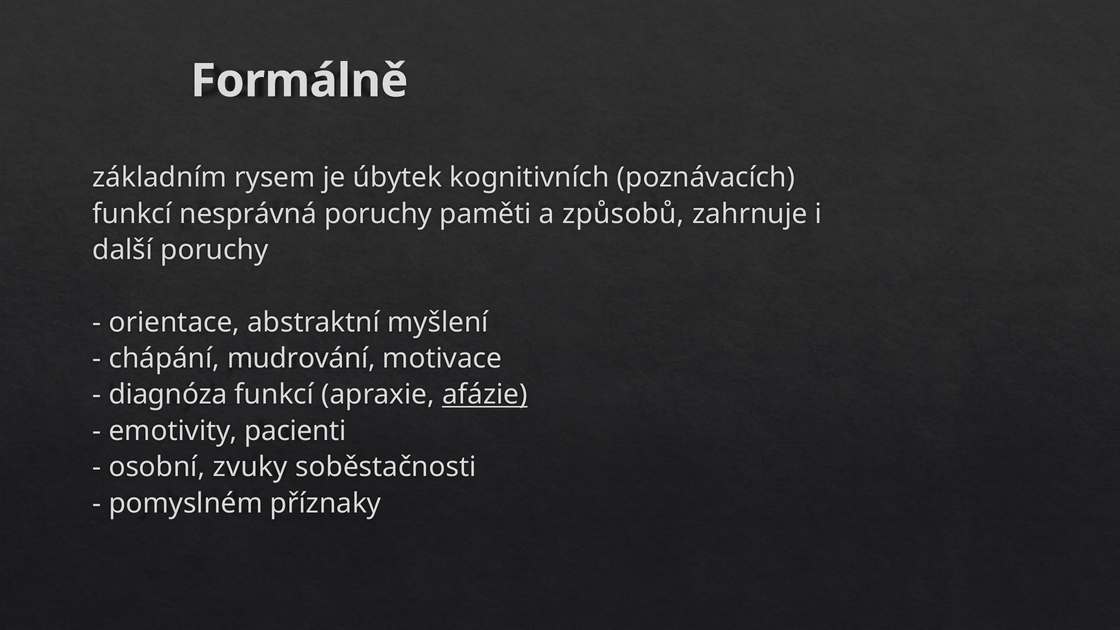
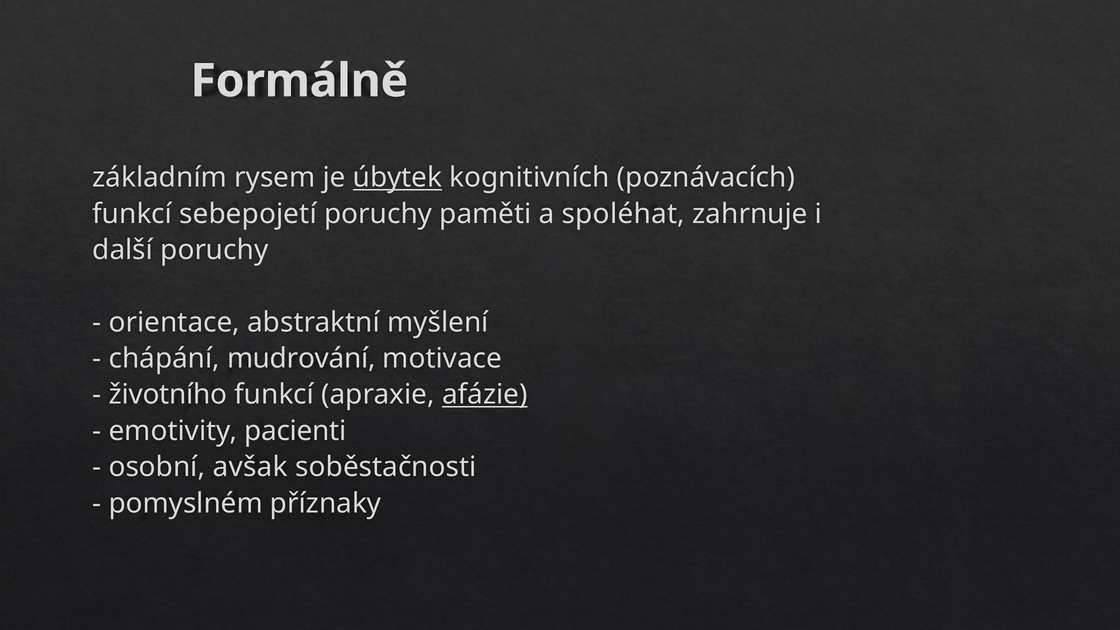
úbytek underline: none -> present (398, 178)
nesprávná: nesprávná -> sebepojetí (248, 214)
způsobů: způsobů -> spoléhat (623, 214)
diagnóza: diagnóza -> životního (168, 395)
zvuky: zvuky -> avšak (250, 467)
